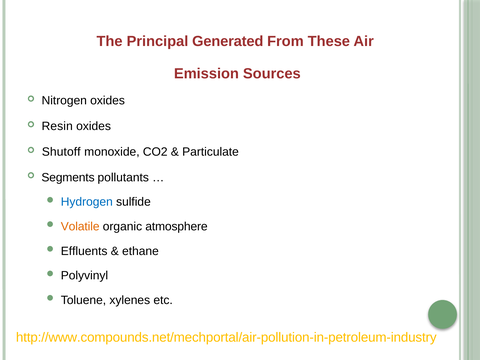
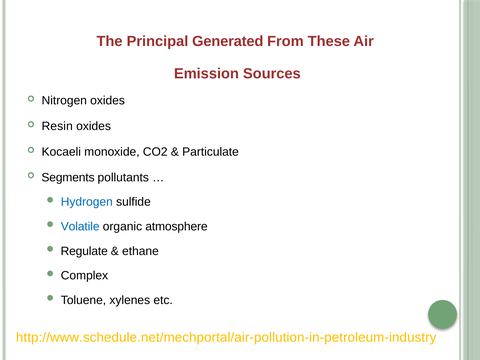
Shutoff: Shutoff -> Kocaeli (61, 152)
Volatile colour: orange -> blue (80, 227)
Effluents: Effluents -> Regulate (84, 251)
Polyvinyl: Polyvinyl -> Complex (84, 276)
http://www.compounds.net/mechportal/air-pollution-in-petroleum-industry: http://www.compounds.net/mechportal/air-pollution-in-petroleum-industry -> http://www.schedule.net/mechportal/air-pollution-in-petroleum-industry (226, 338)
